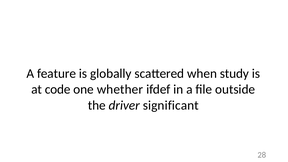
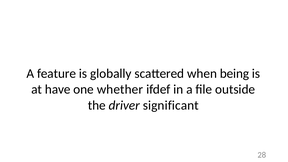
study: study -> being (234, 74)
code: code -> have (58, 89)
